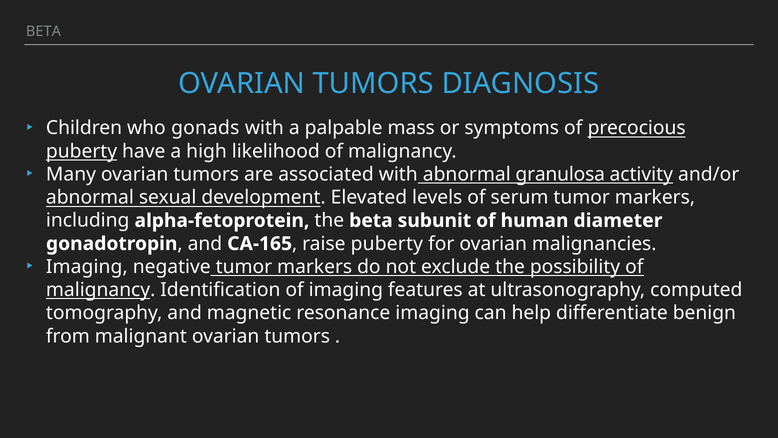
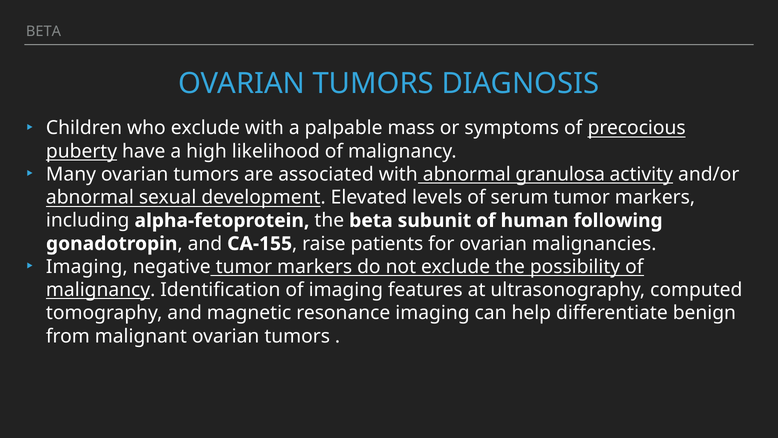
who gonads: gonads -> exclude (205, 128)
diameter: diameter -> following (618, 220)
CA-165: CA-165 -> CA-155 (260, 243)
raise puberty: puberty -> patients (387, 243)
